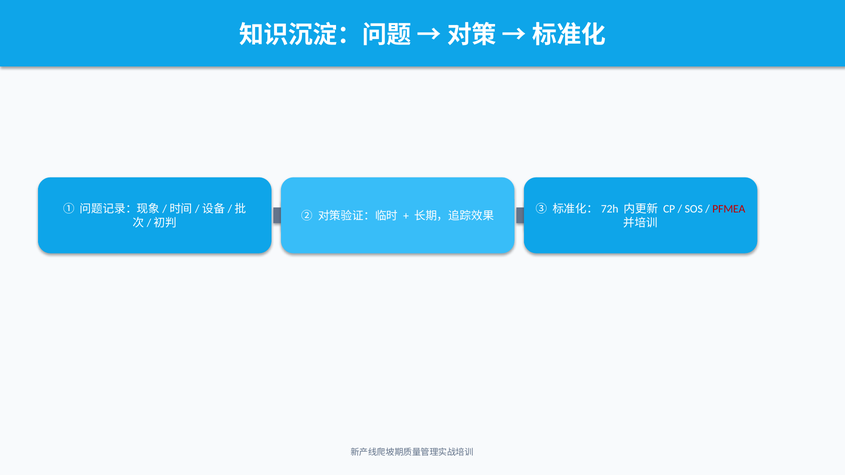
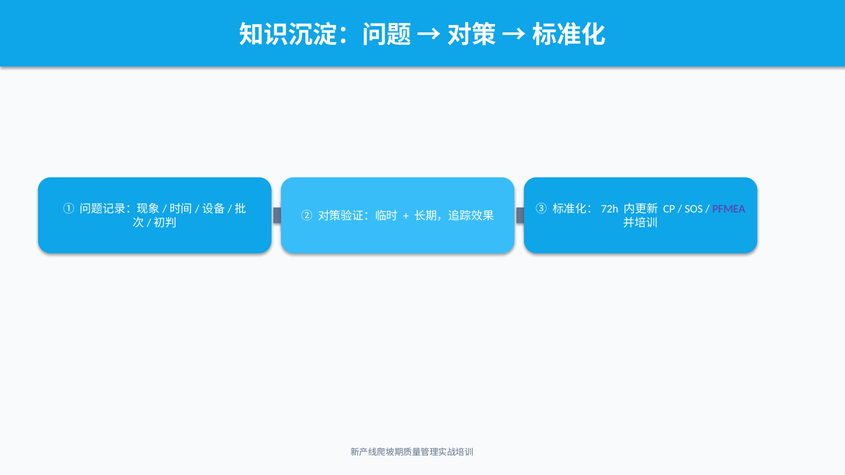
PFMEA colour: red -> purple (729, 209)
